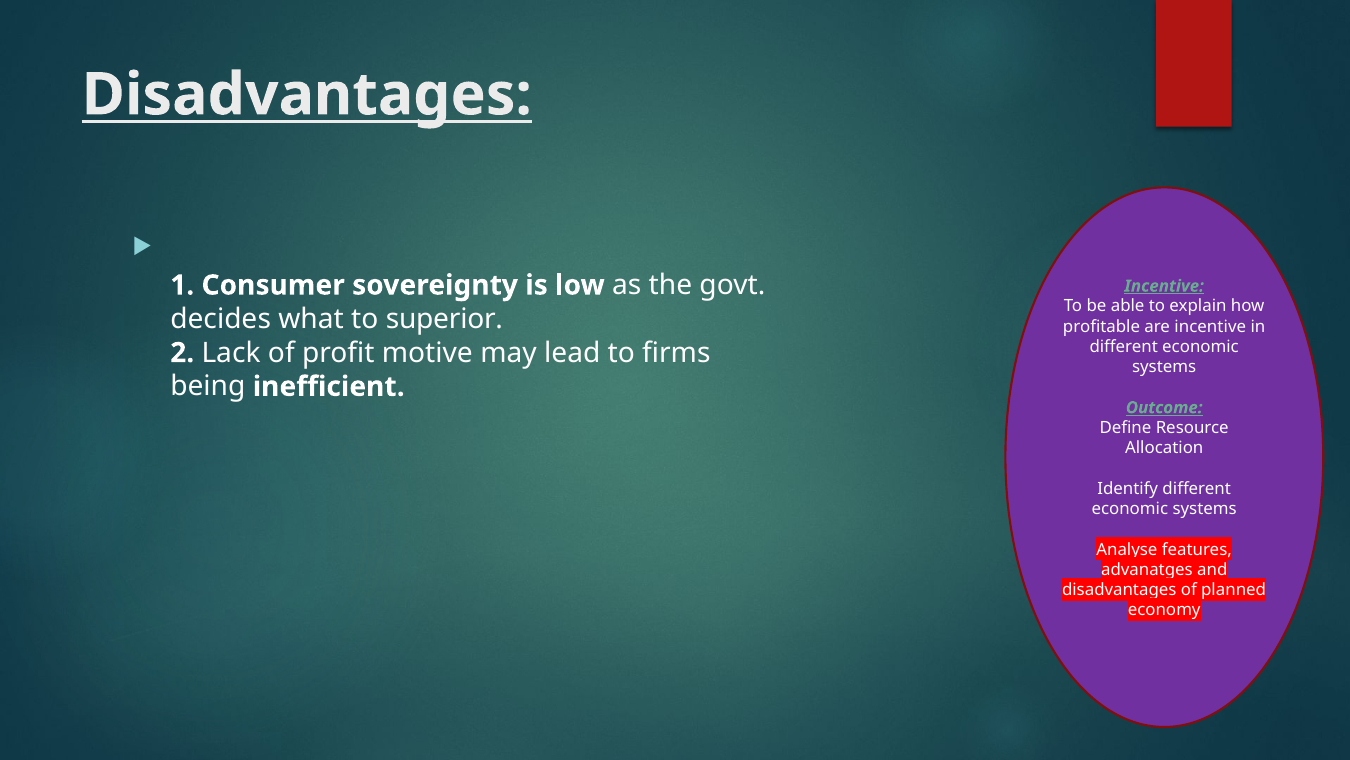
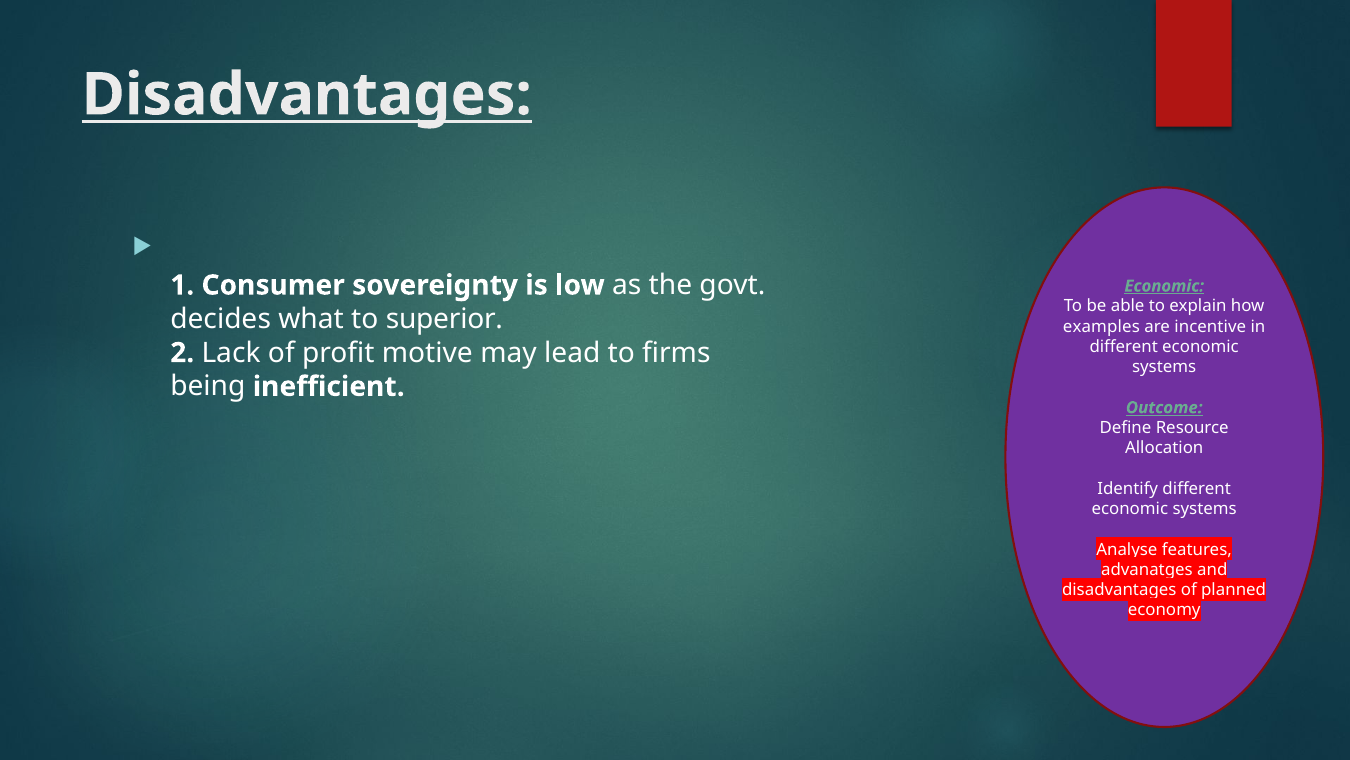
Incentive: Incentive -> Economic (1164, 286)
profitable: profitable -> examples (1101, 326)
